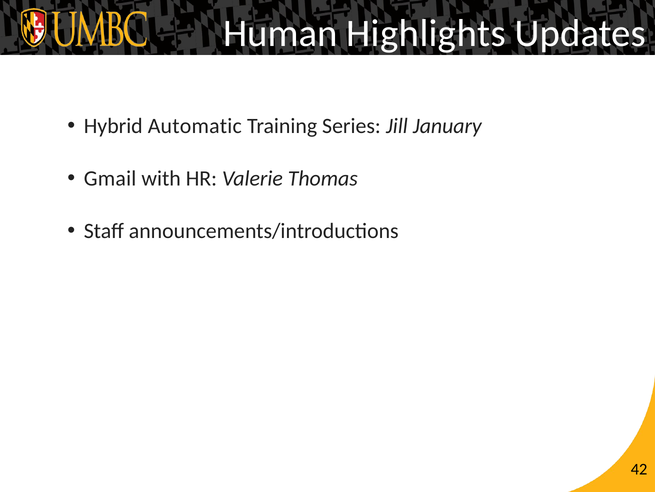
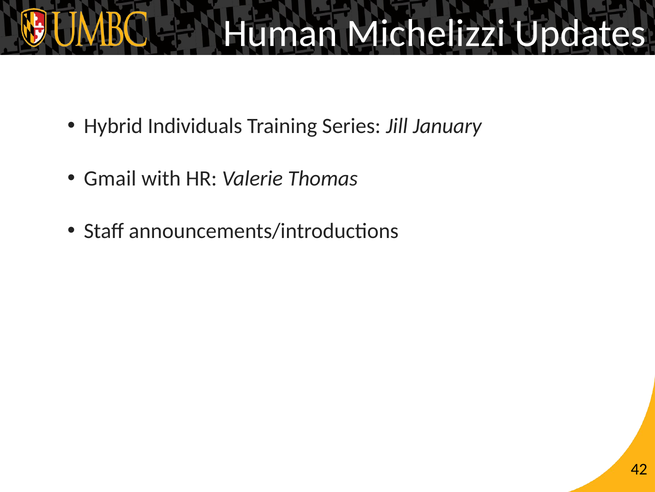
Highlights: Highlights -> Michelizzi (426, 33)
Automatic: Automatic -> Individuals (195, 126)
